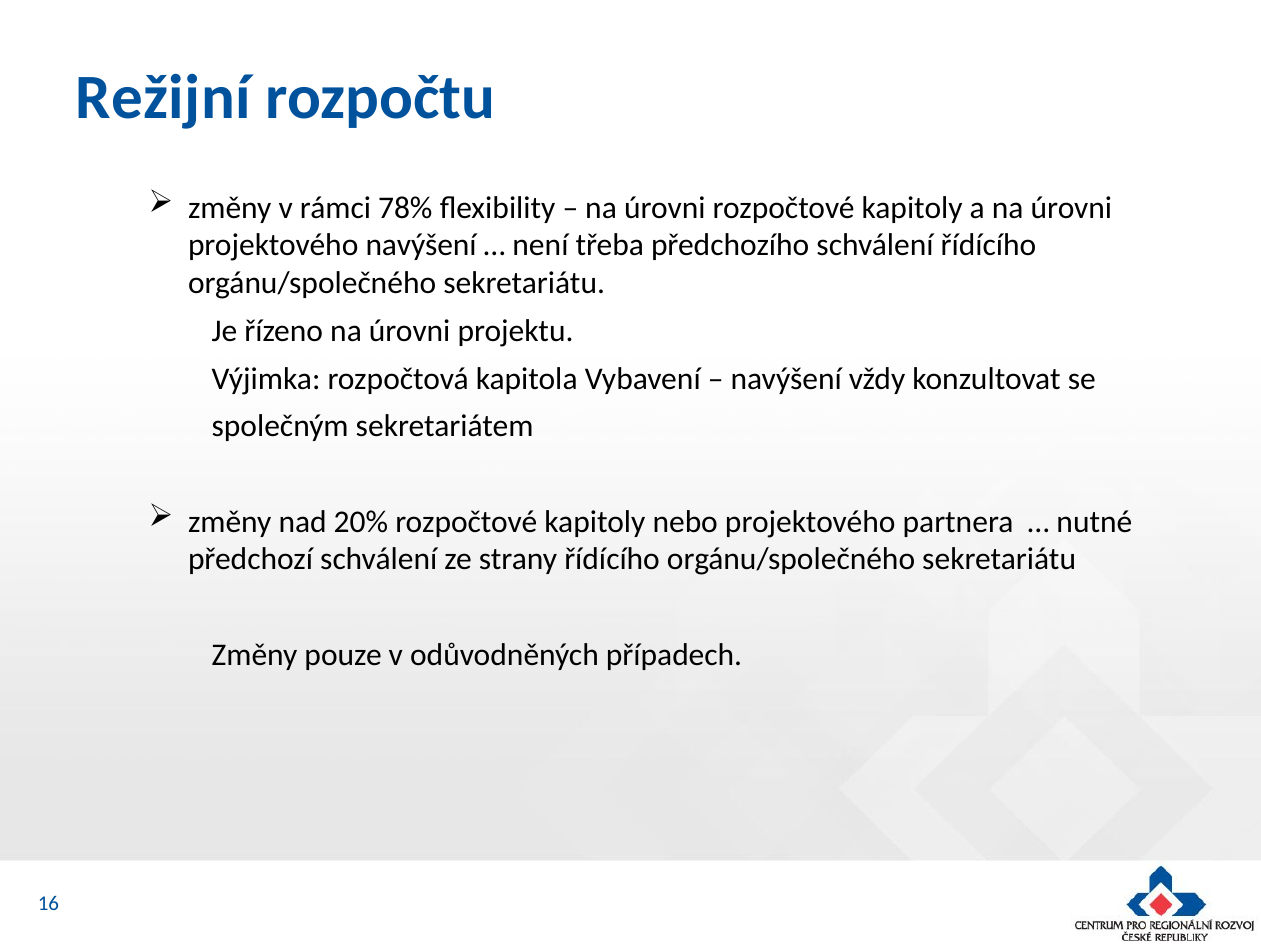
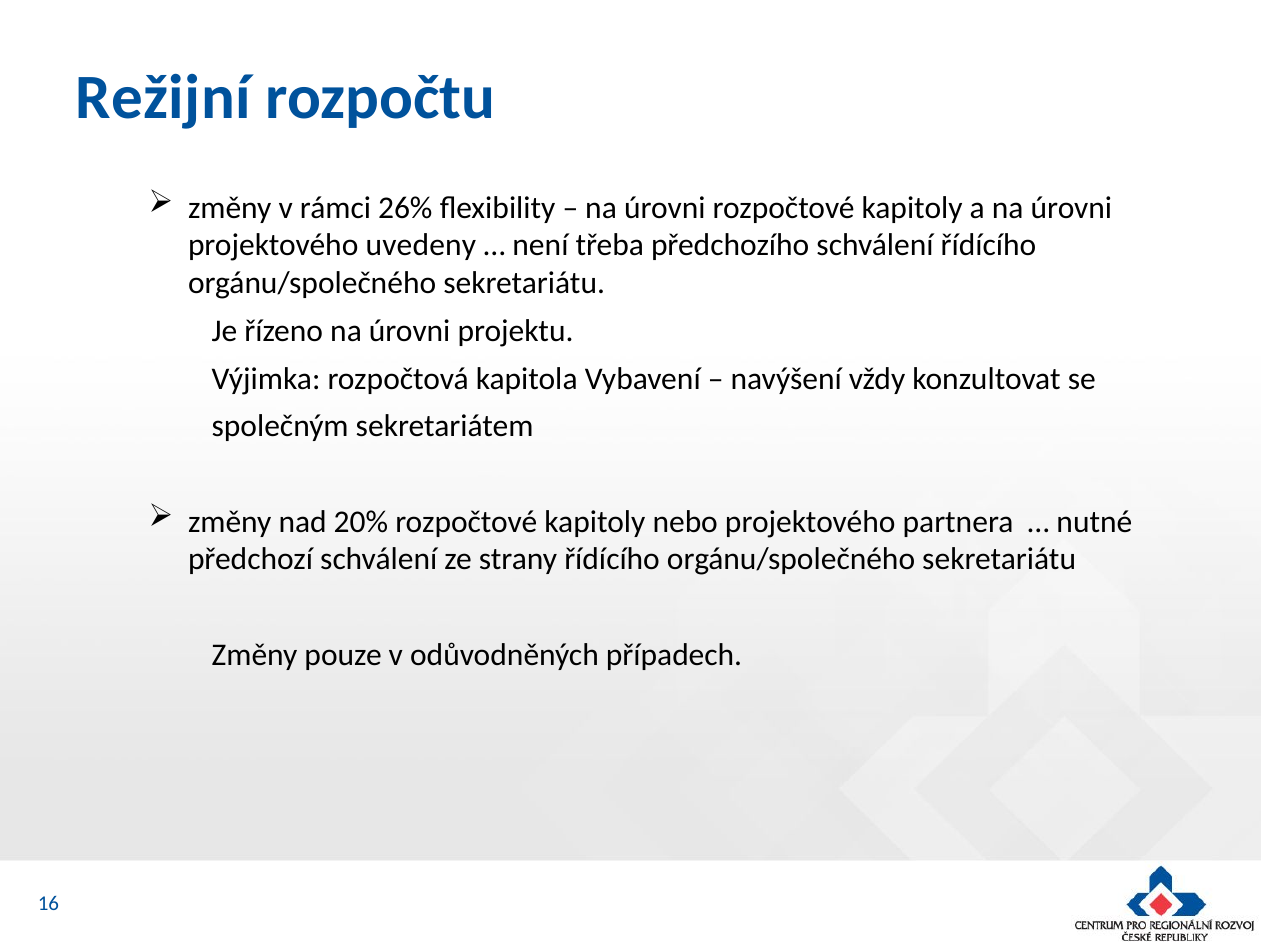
78%: 78% -> 26% (405, 208)
projektového navýšení: navýšení -> uvedeny (421, 245)
